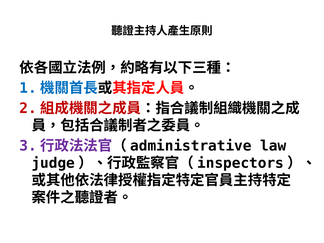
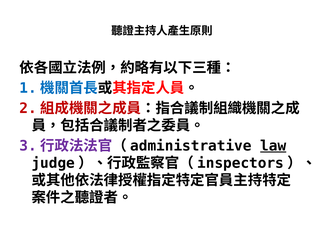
law underline: none -> present (273, 146)
